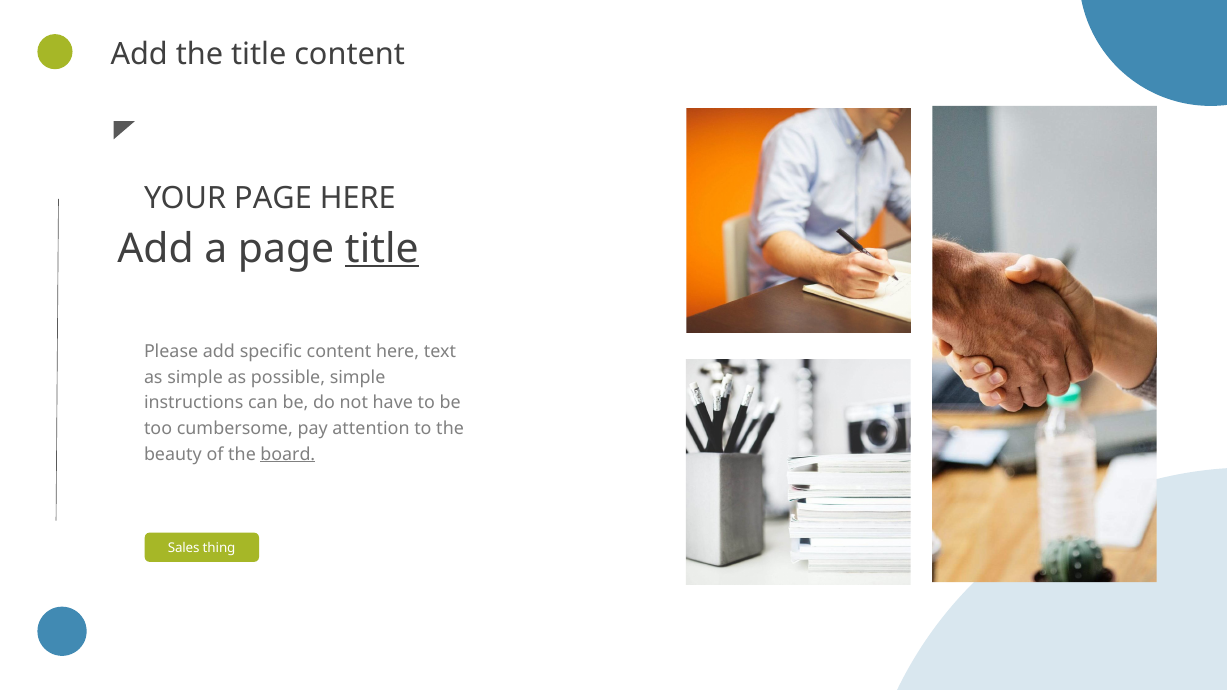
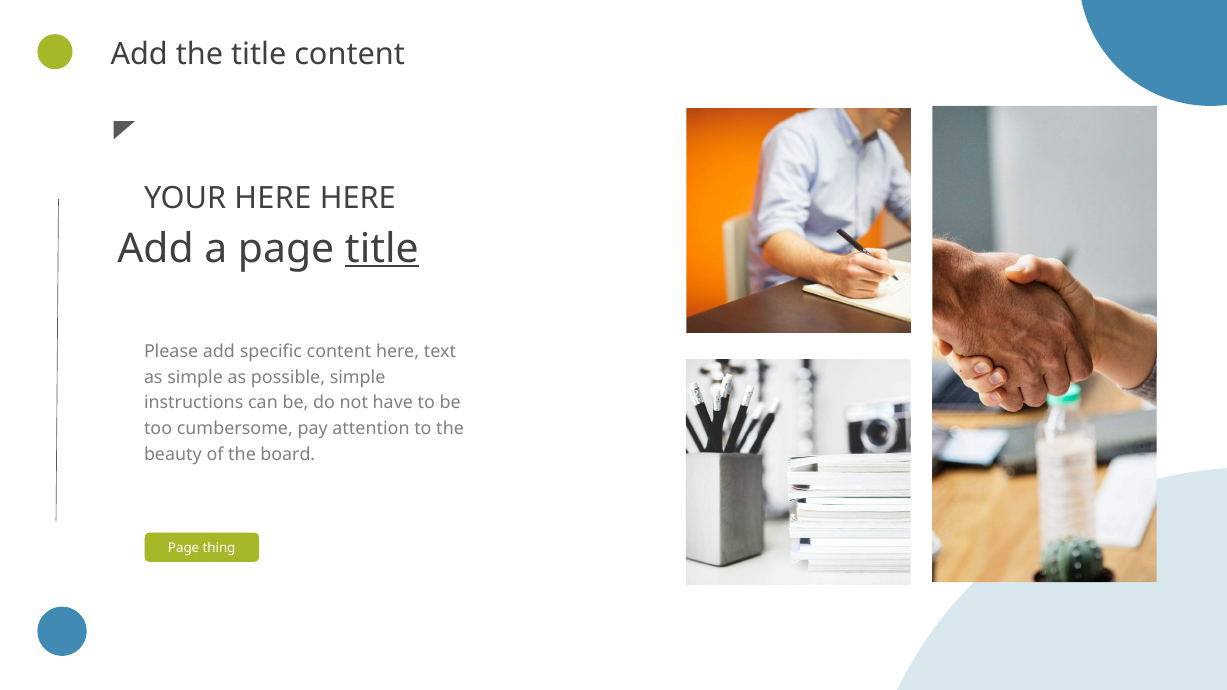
YOUR PAGE: PAGE -> HERE (273, 198)
board underline: present -> none (288, 454)
Sales: Sales -> Page (184, 548)
